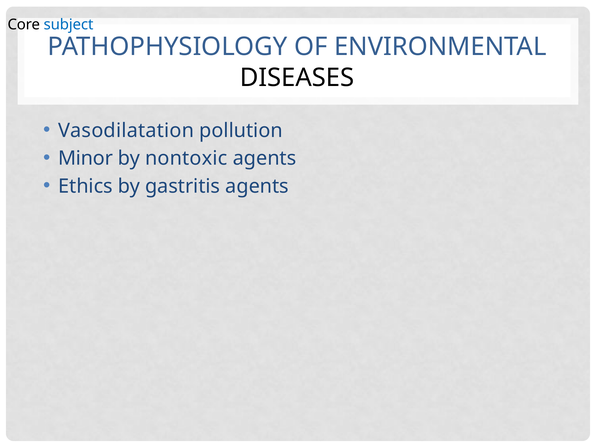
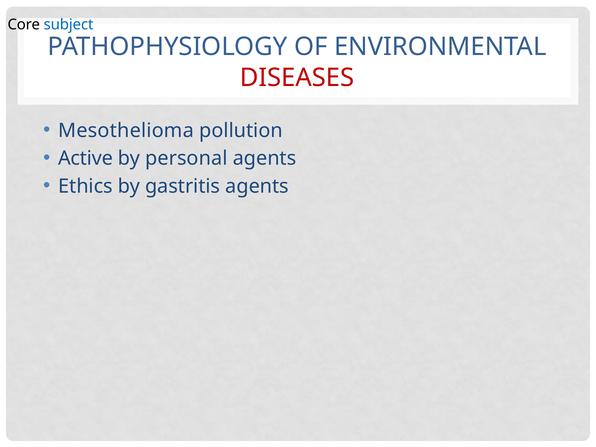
DISEASES colour: black -> red (297, 78)
Vasodilatation: Vasodilatation -> Mesothelioma (126, 131)
Minor: Minor -> Active (86, 158)
nontoxic: nontoxic -> personal (186, 158)
